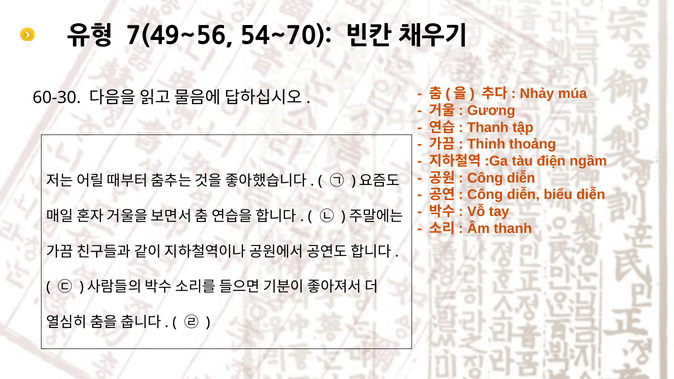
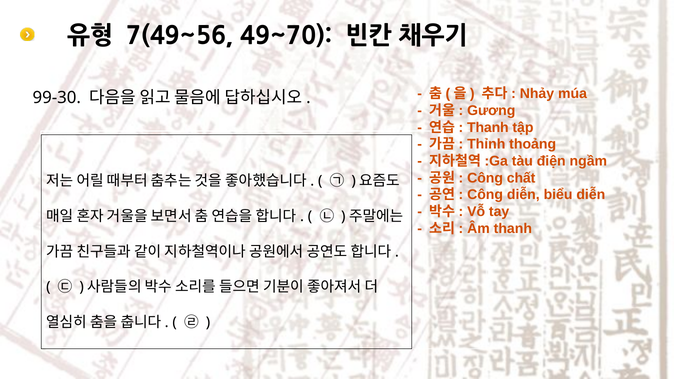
54~70: 54~70 -> 49~70 (286, 36)
60-30: 60-30 -> 99-30 (57, 98)
diễn: diễn -> chất (521, 178)
